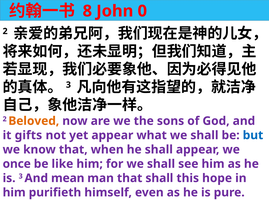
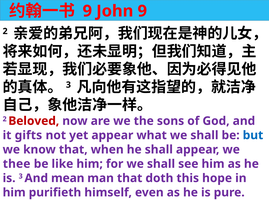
8: 8 -> 9 (87, 11)
John 0: 0 -> 9 (142, 11)
Beloved colour: orange -> red (34, 121)
once: once -> thee (17, 164)
that shall: shall -> doth (159, 179)
